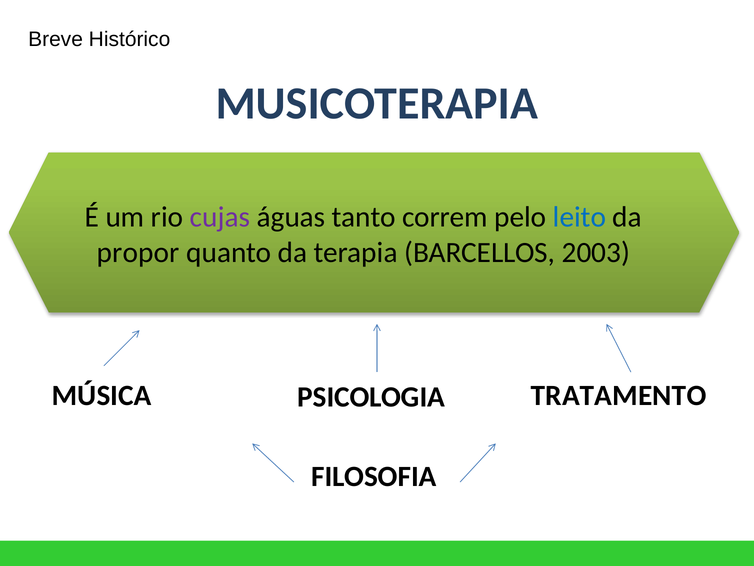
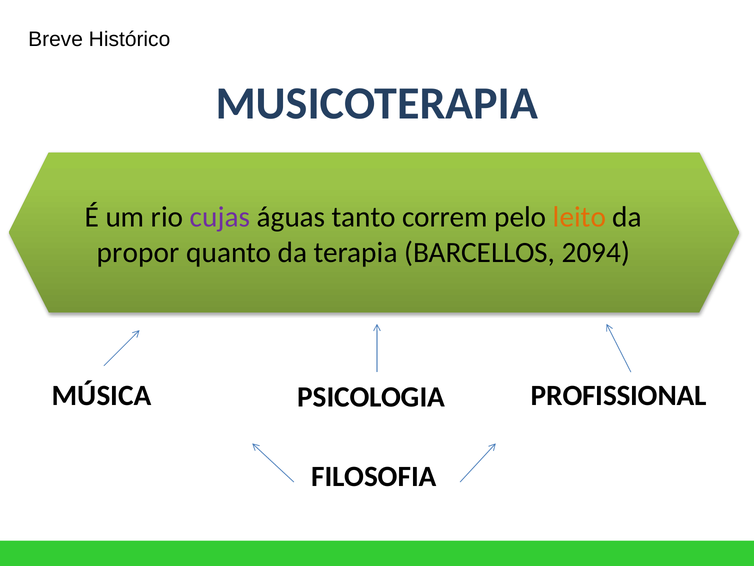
leito colour: blue -> orange (579, 217)
2003: 2003 -> 2094 (596, 252)
TRATAMENTO: TRATAMENTO -> PROFISSIONAL (619, 395)
